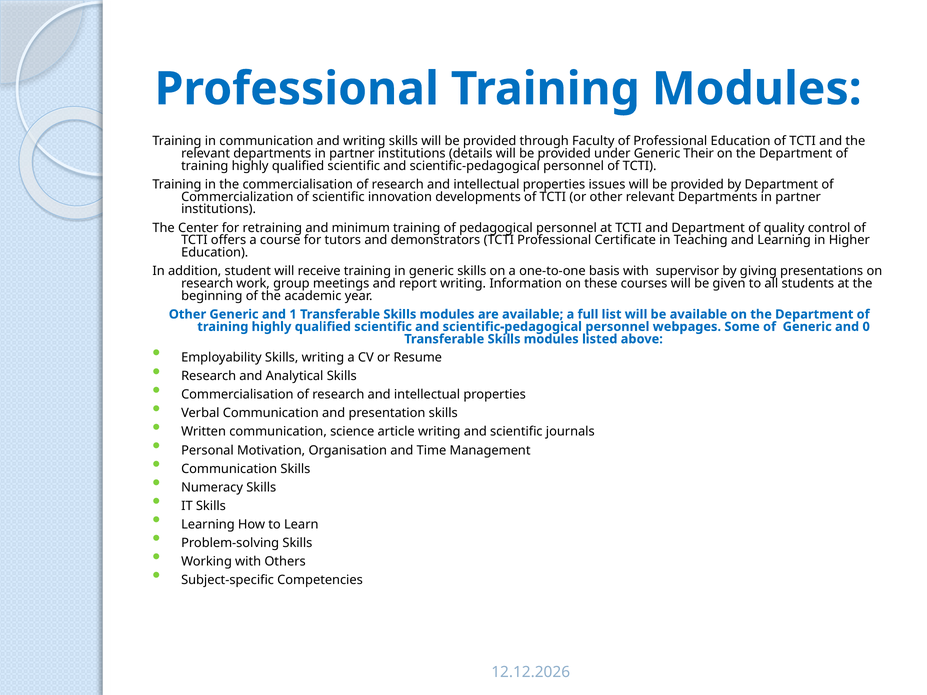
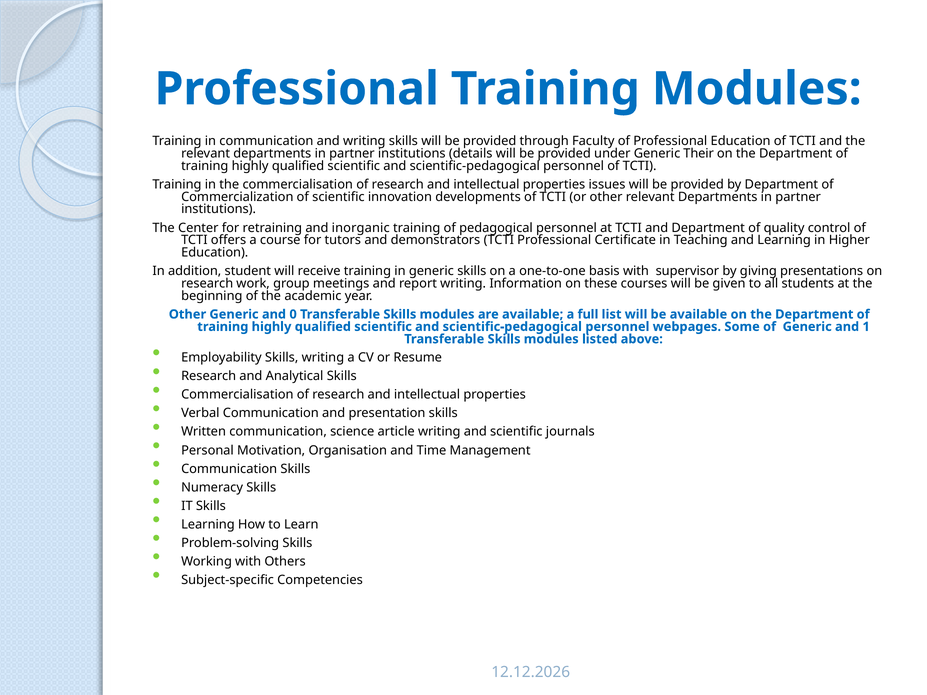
minimum: minimum -> inorganic (361, 228)
1: 1 -> 0 (293, 314)
0: 0 -> 1 (866, 327)
